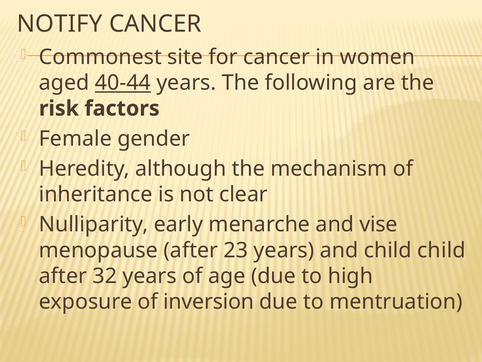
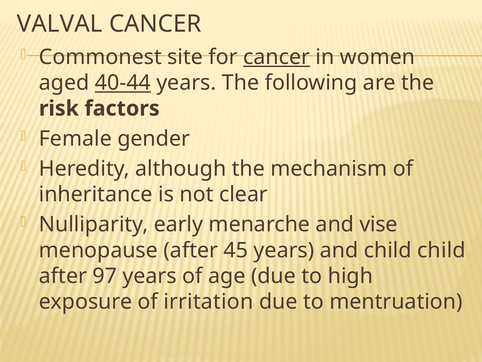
NOTIFY: NOTIFY -> VALVAL (60, 24)
cancer underline: none -> present (277, 57)
23: 23 -> 45 (236, 250)
32: 32 -> 97 (105, 276)
inversion: inversion -> irritation (208, 301)
